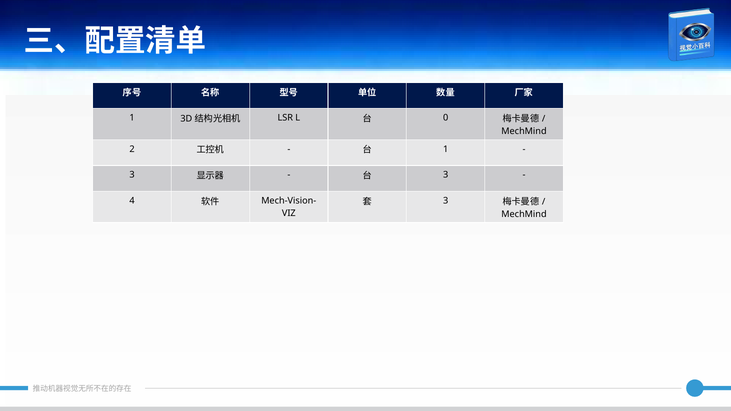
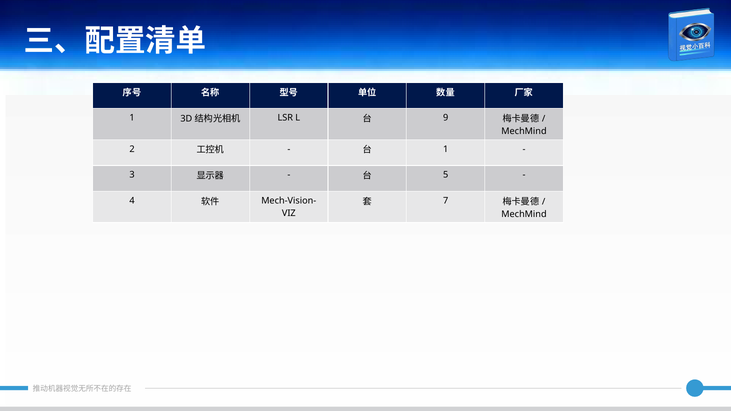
0: 0 -> 9 (446, 118)
3: 3 -> 5 (446, 175)
3: 3 -> 7 (446, 201)
